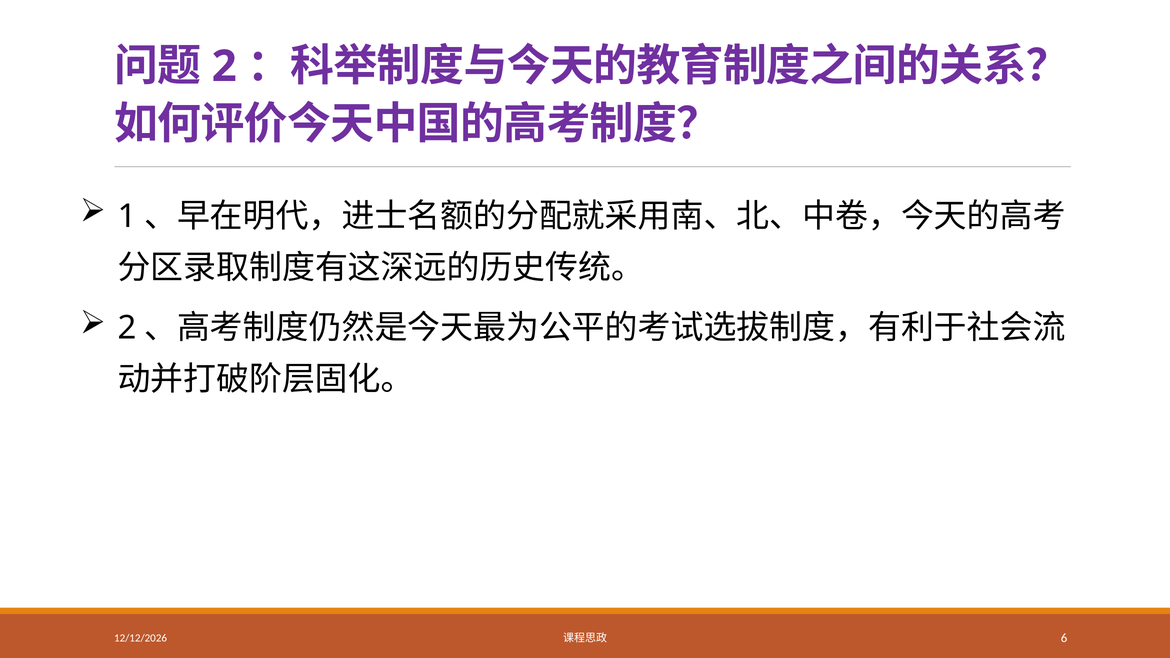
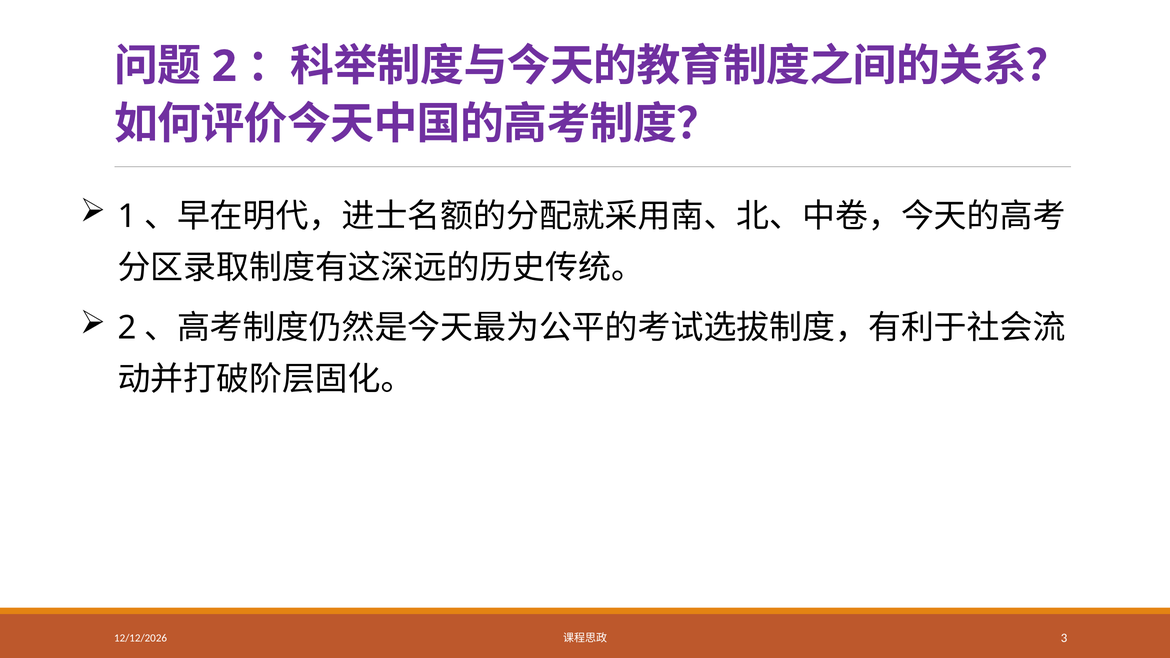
6: 6 -> 3 (1064, 638)
